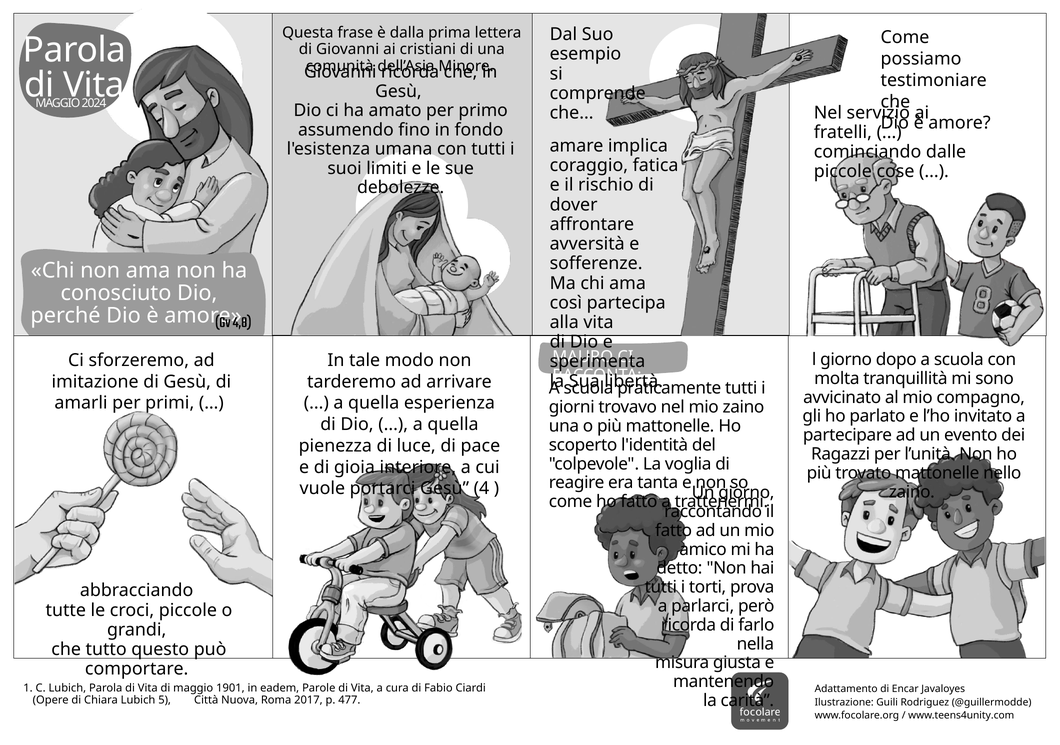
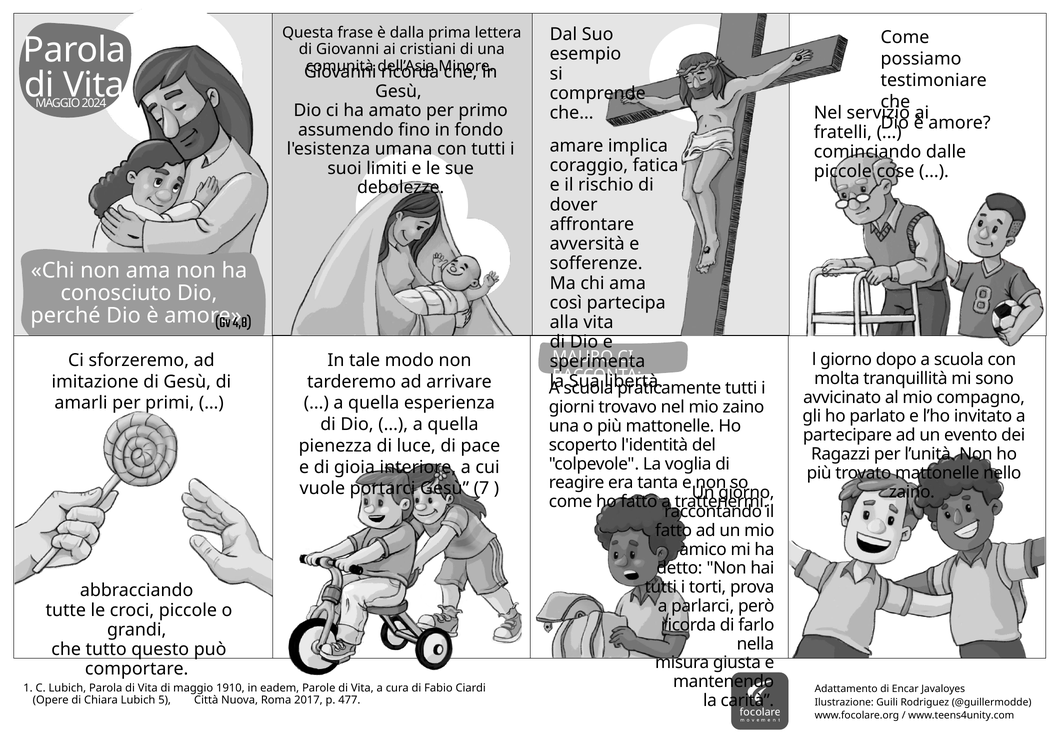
4: 4 -> 7 (481, 489)
1901: 1901 -> 1910 (230, 688)
